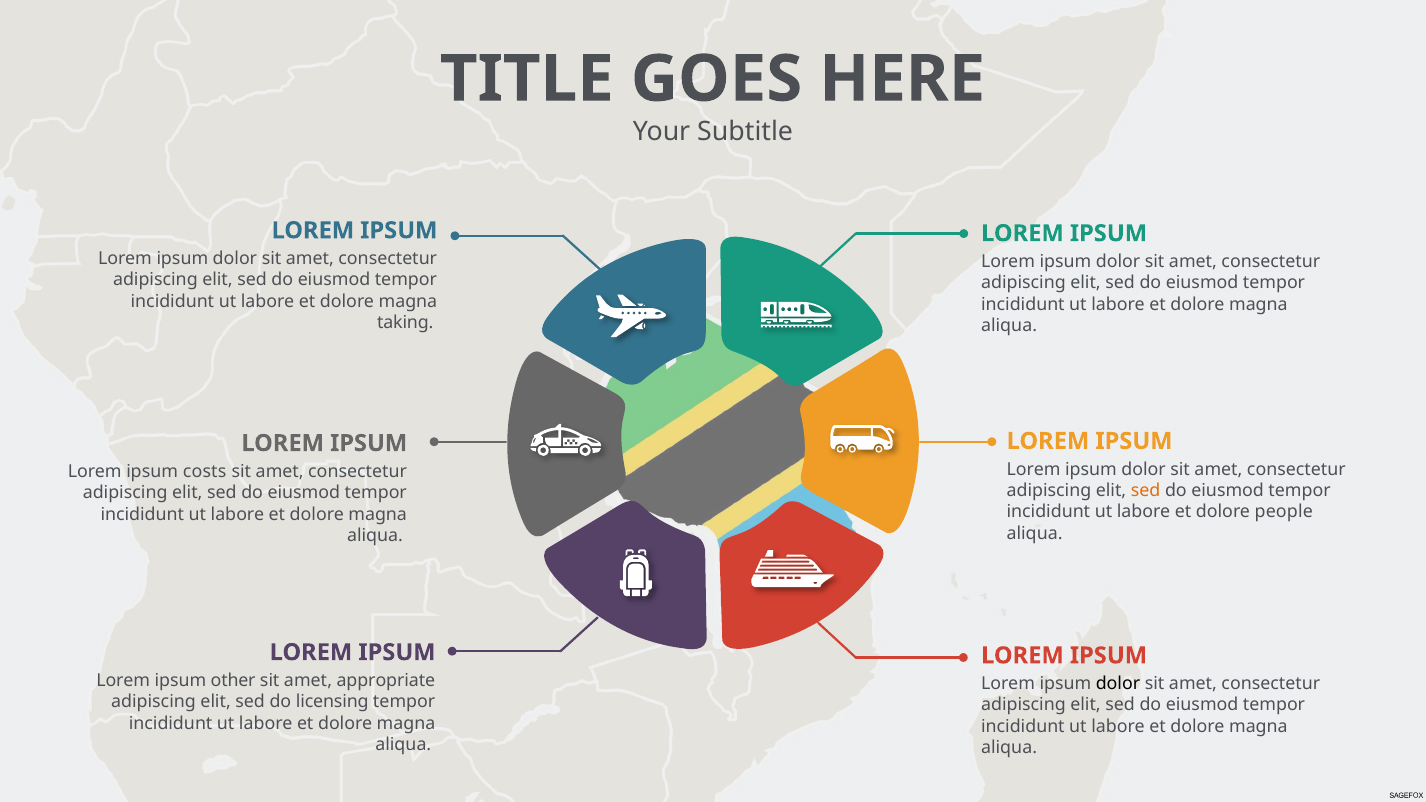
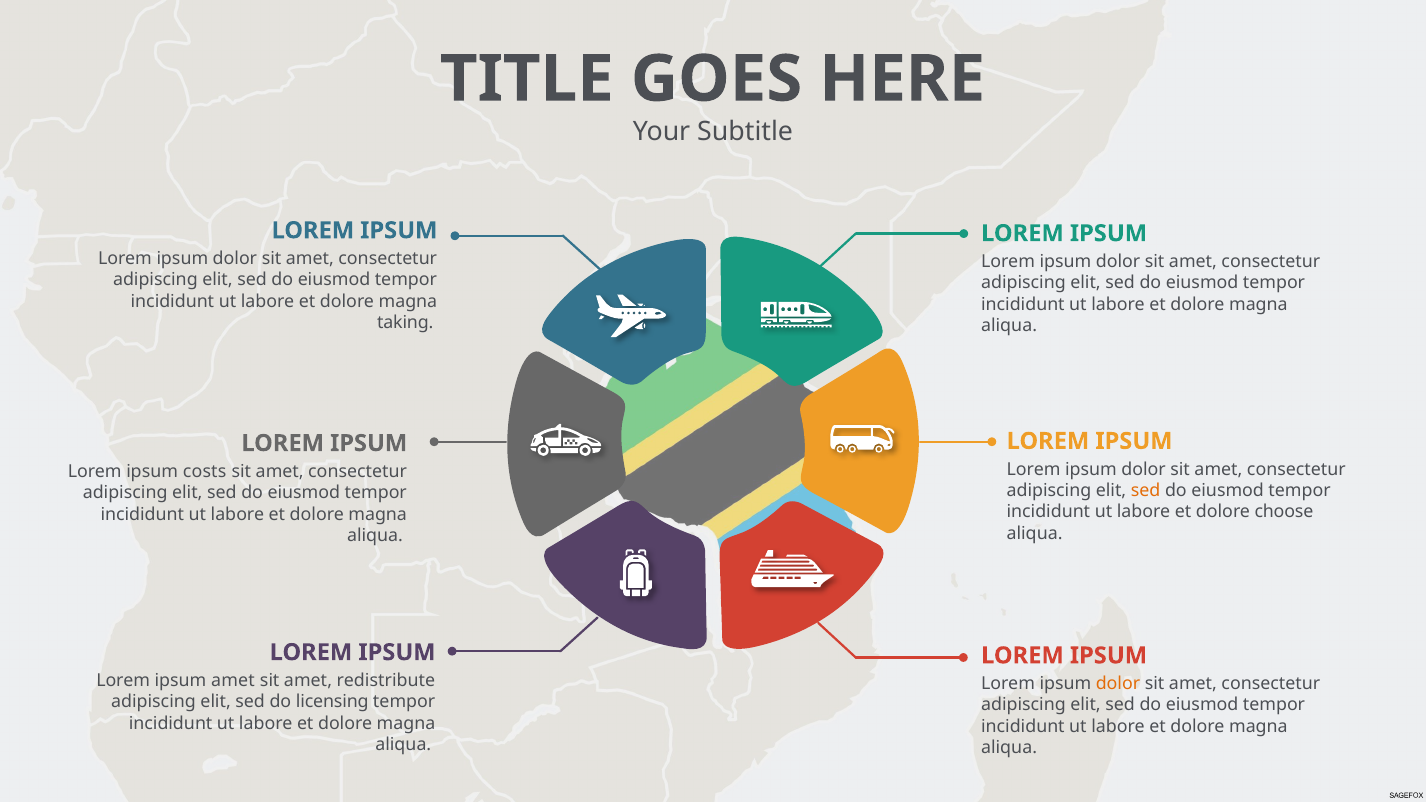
people: people -> choose (1284, 512)
ipsum other: other -> amet (233, 681)
appropriate: appropriate -> redistribute (386, 681)
dolor colour: black -> orange (1118, 684)
